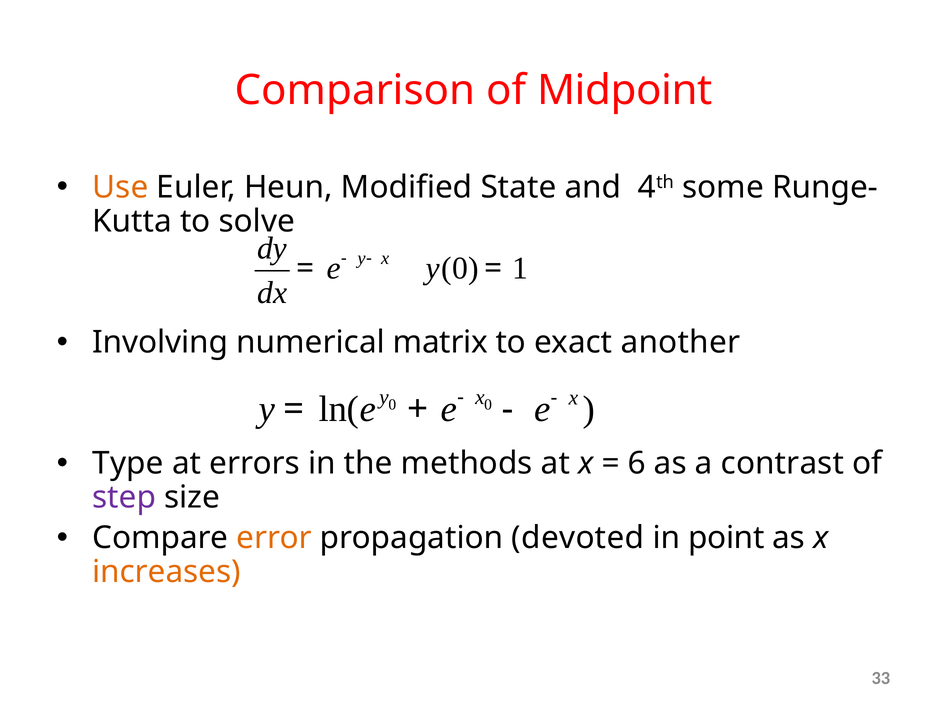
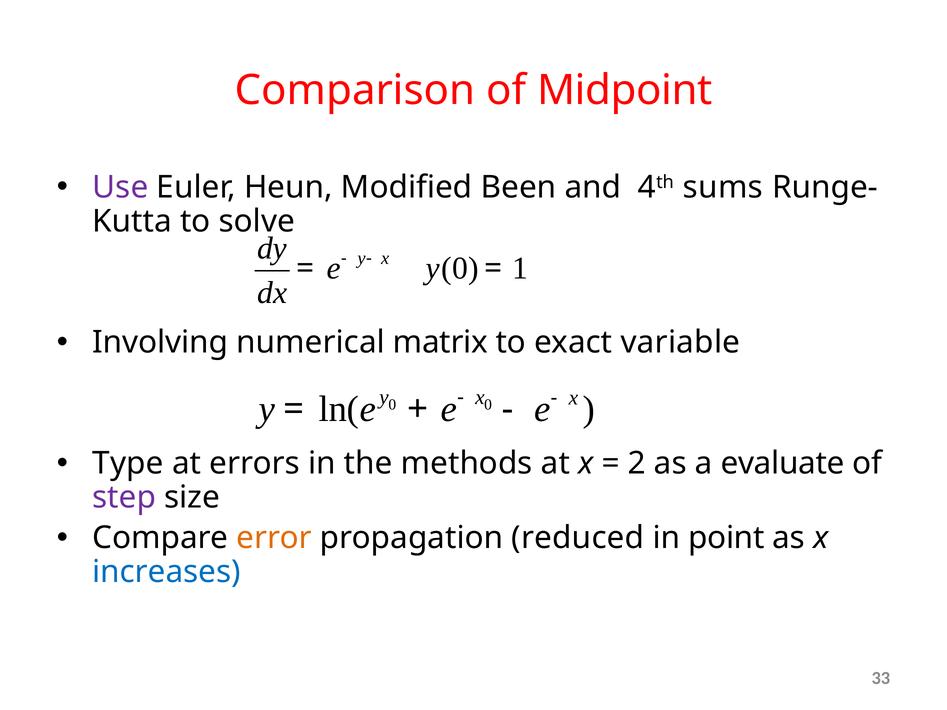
Use colour: orange -> purple (120, 187)
State: State -> Been (519, 187)
some: some -> sums (723, 187)
another: another -> variable (680, 343)
6: 6 -> 2 (637, 464)
contrast: contrast -> evaluate (783, 464)
devoted: devoted -> reduced (578, 538)
increases colour: orange -> blue (166, 572)
